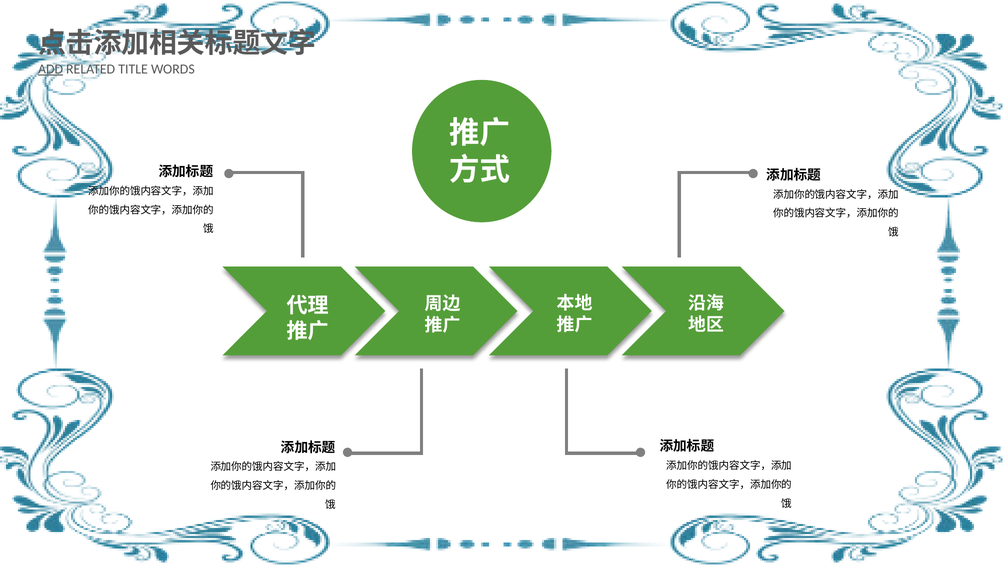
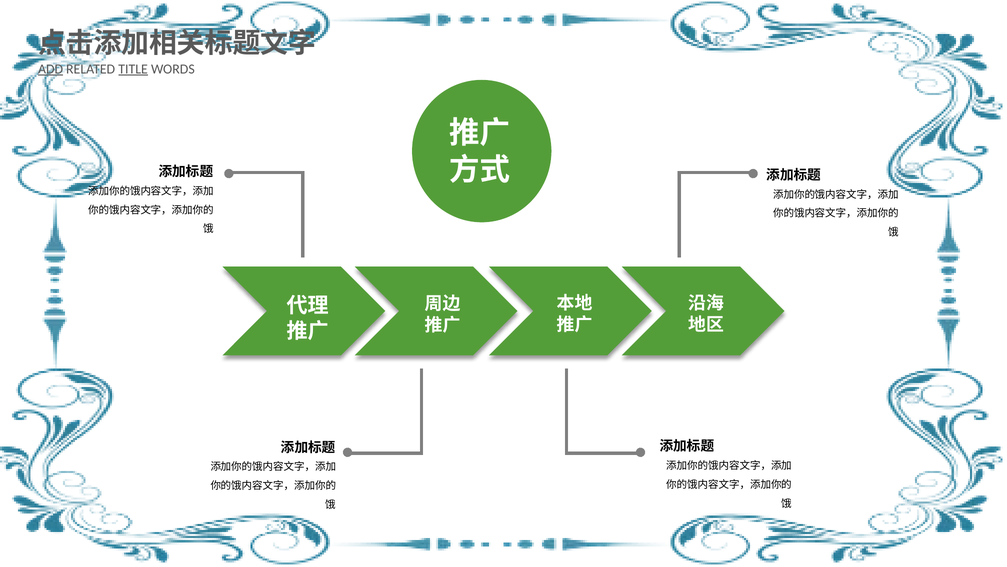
TITLE underline: none -> present (133, 69)
